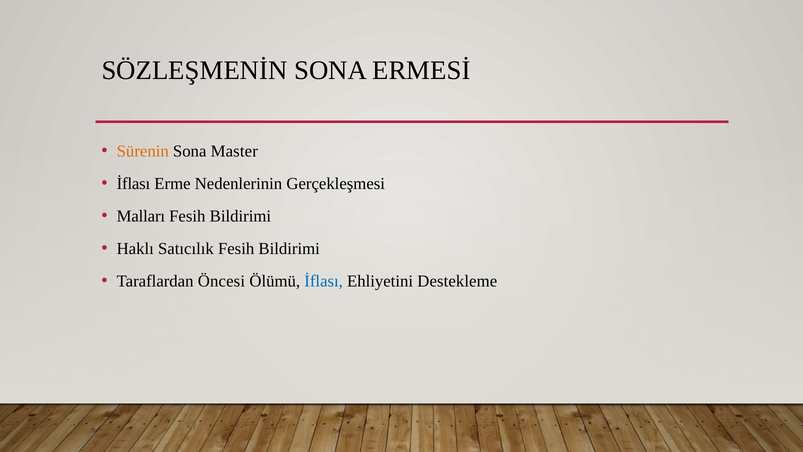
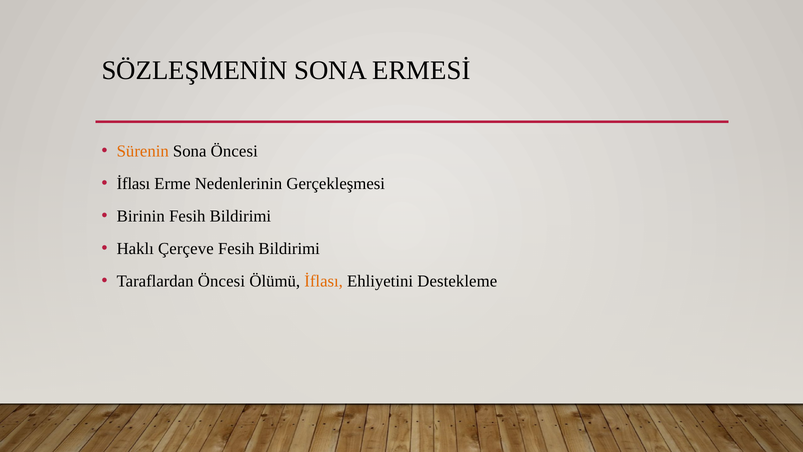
Sona Master: Master -> Öncesi (234, 151)
Malları: Malları -> Birinin (141, 216)
Satıcılık: Satıcılık -> Çerçeve (186, 248)
İflası colour: blue -> orange (324, 281)
